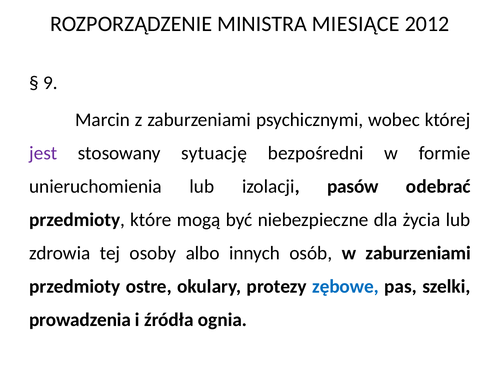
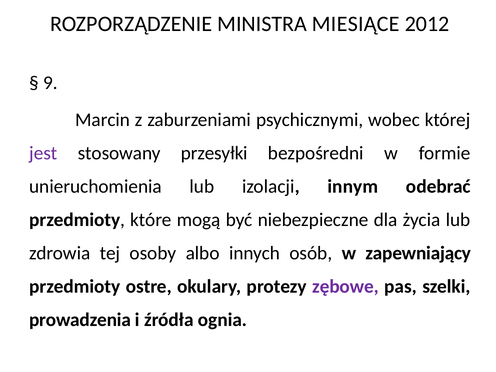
sytuację: sytuację -> przesyłki (214, 153)
pasów: pasów -> innym (353, 187)
w zaburzeniami: zaburzeniami -> zapewniający (418, 253)
zębowe colour: blue -> purple (345, 287)
